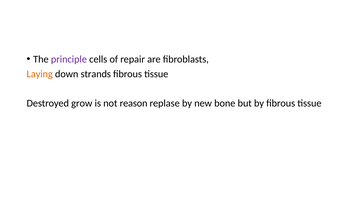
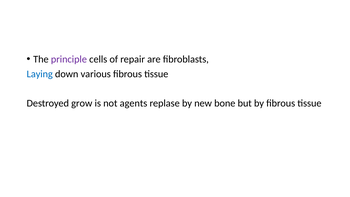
Laying colour: orange -> blue (40, 74)
strands: strands -> various (96, 74)
reason: reason -> agents (134, 103)
